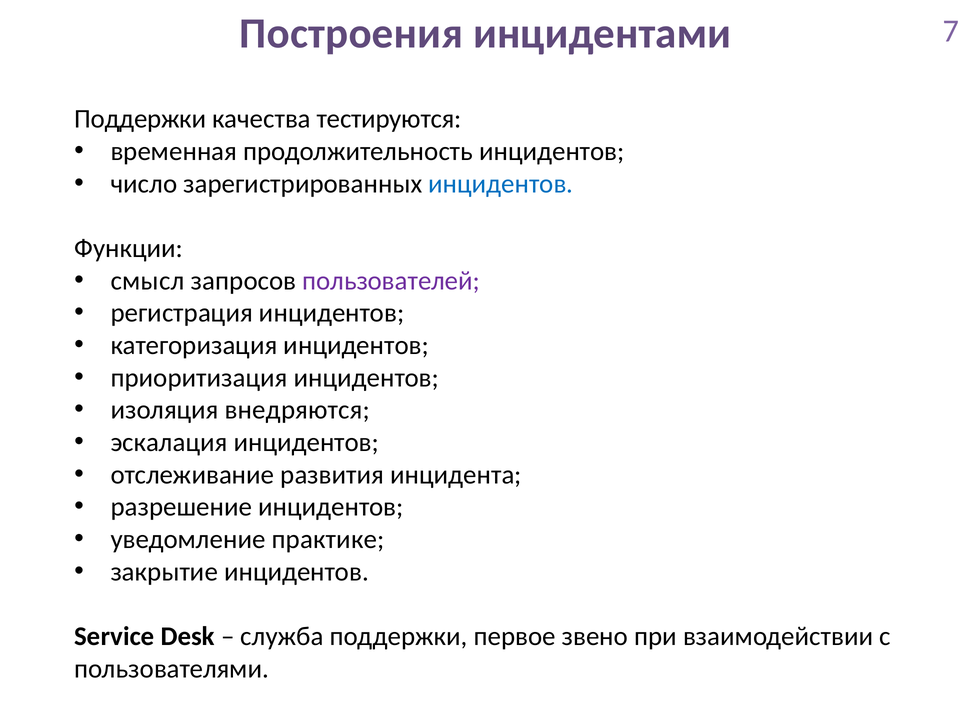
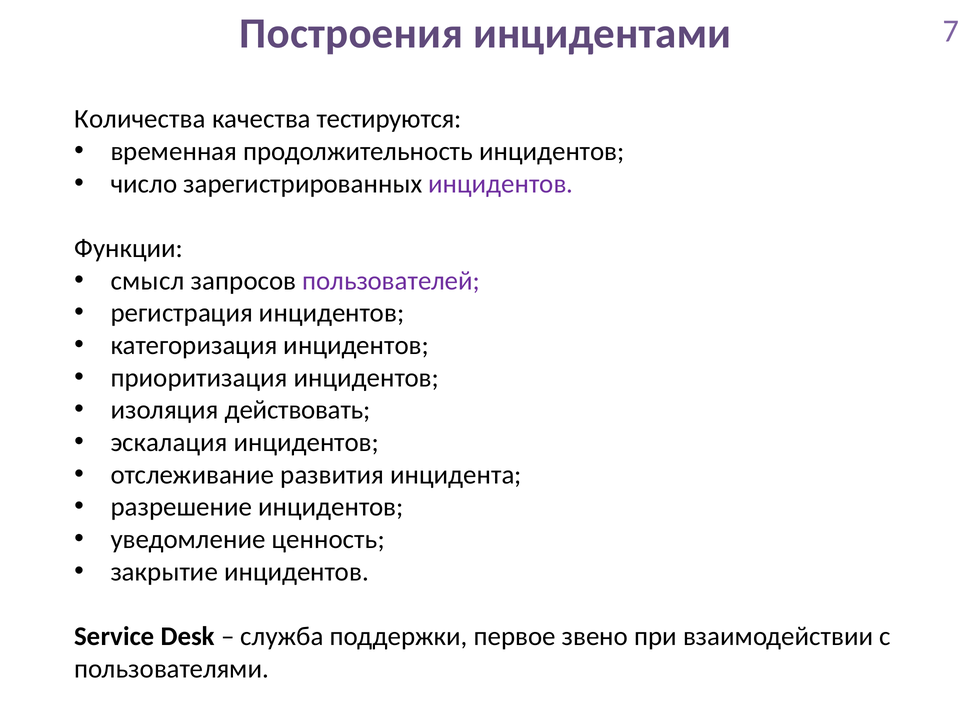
Поддержки: Поддержки -> Количества (140, 119)
инцидентов colour: blue -> purple (501, 184)
внедряются: внедряются -> действовать (298, 410)
практике: практике -> ценность (328, 539)
